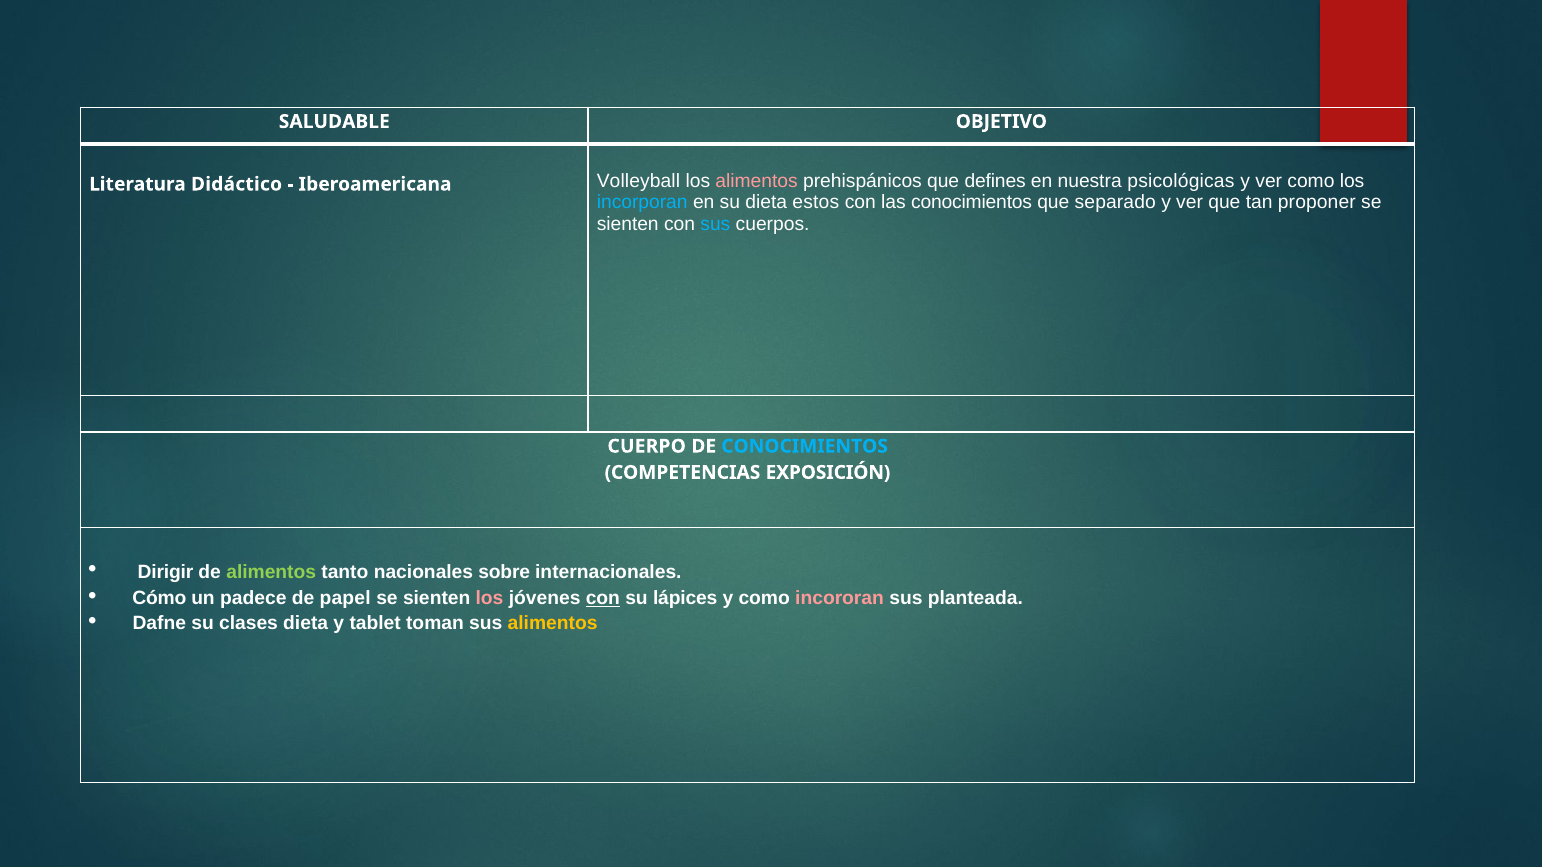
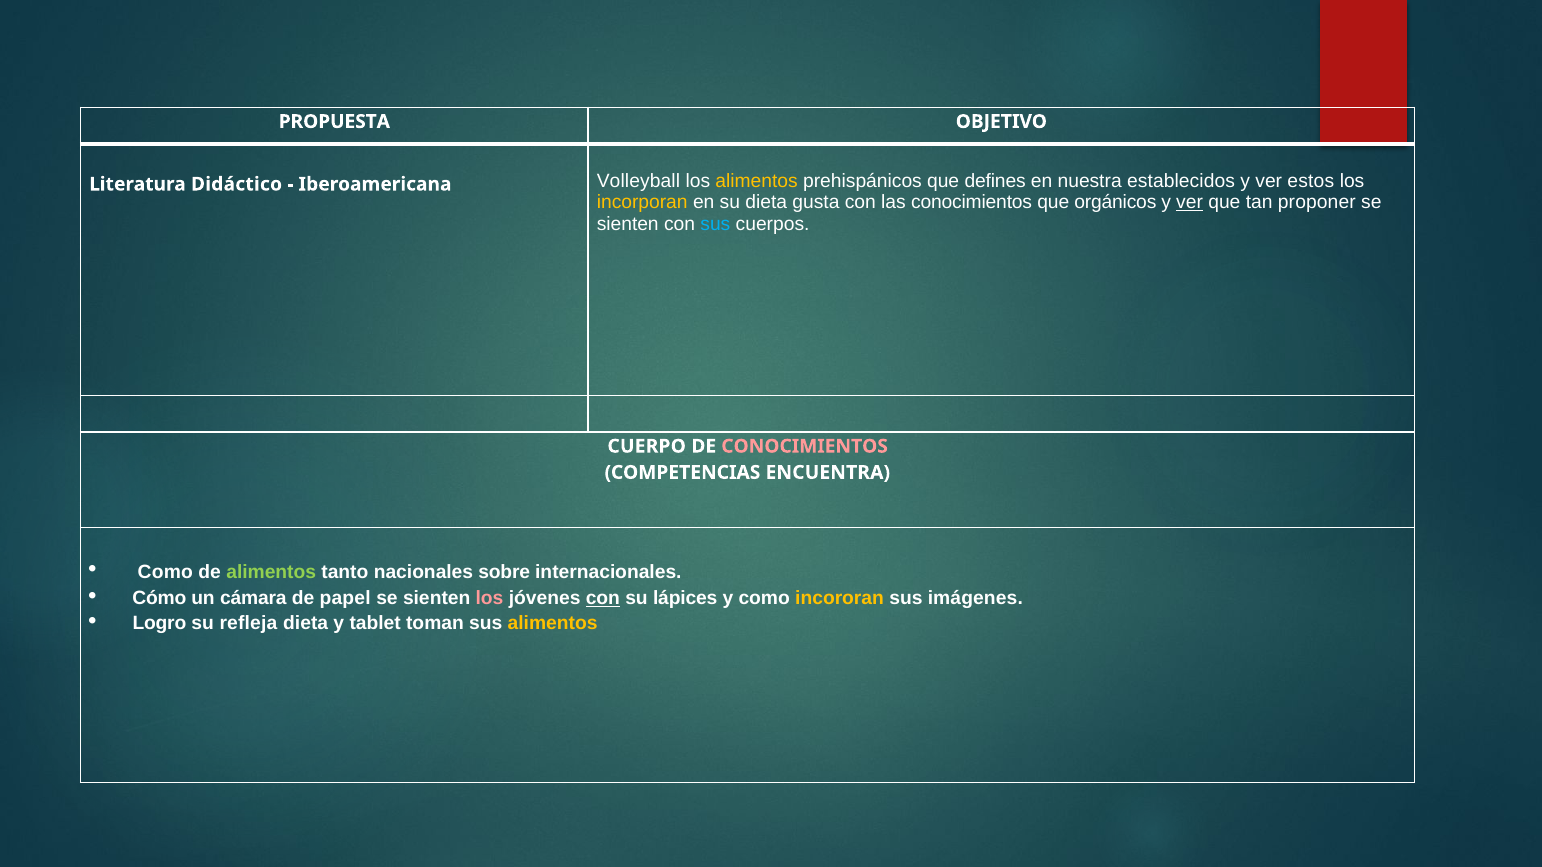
SALUDABLE: SALUDABLE -> PROPUESTA (334, 122)
alimentos colour: pink -> yellow (757, 181)
psicológicas: psicológicas -> establecidos (1181, 181)
ver como: como -> estos (1311, 181)
incorporan colour: light blue -> yellow (642, 203)
estos: estos -> gusta (816, 203)
separado: separado -> orgánicos (1115, 203)
ver underline: none -> present (1190, 203)
CONOCIMIENTOS colour: light blue -> pink (805, 446)
EXPOSICIÓN: EXPOSICIÓN -> ENCUENTRA (828, 473)
Dirigir: Dirigir -> Como (165, 572)
padece: padece -> cámara (253, 599)
incororan colour: pink -> yellow (840, 599)
planteada: planteada -> imágenes (975, 599)
Dafne: Dafne -> Logro (159, 624)
clases: clases -> refleja (248, 624)
